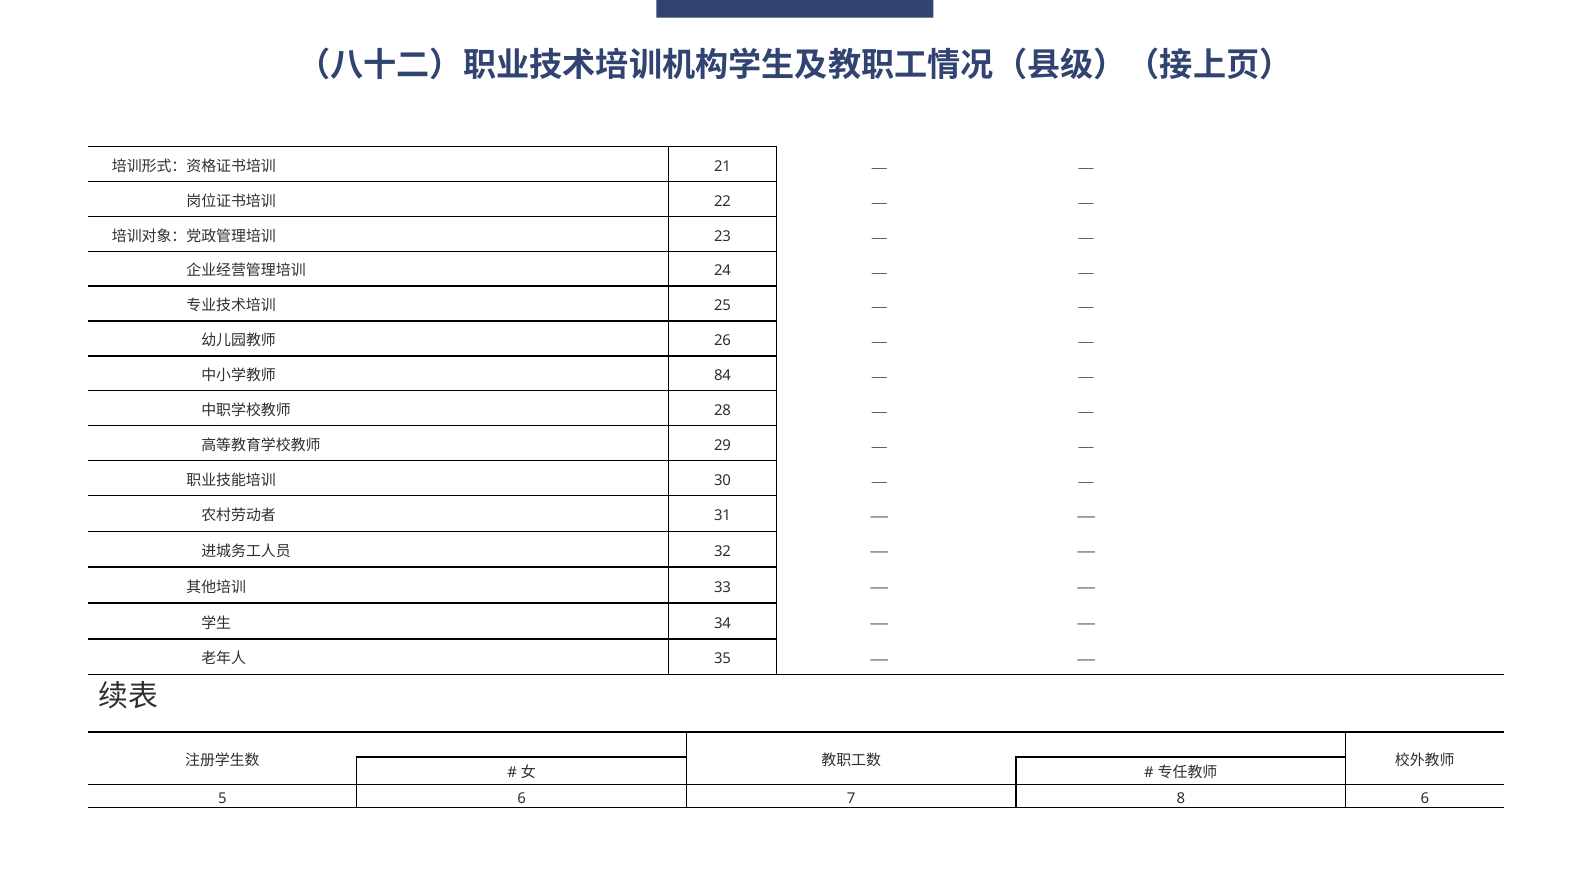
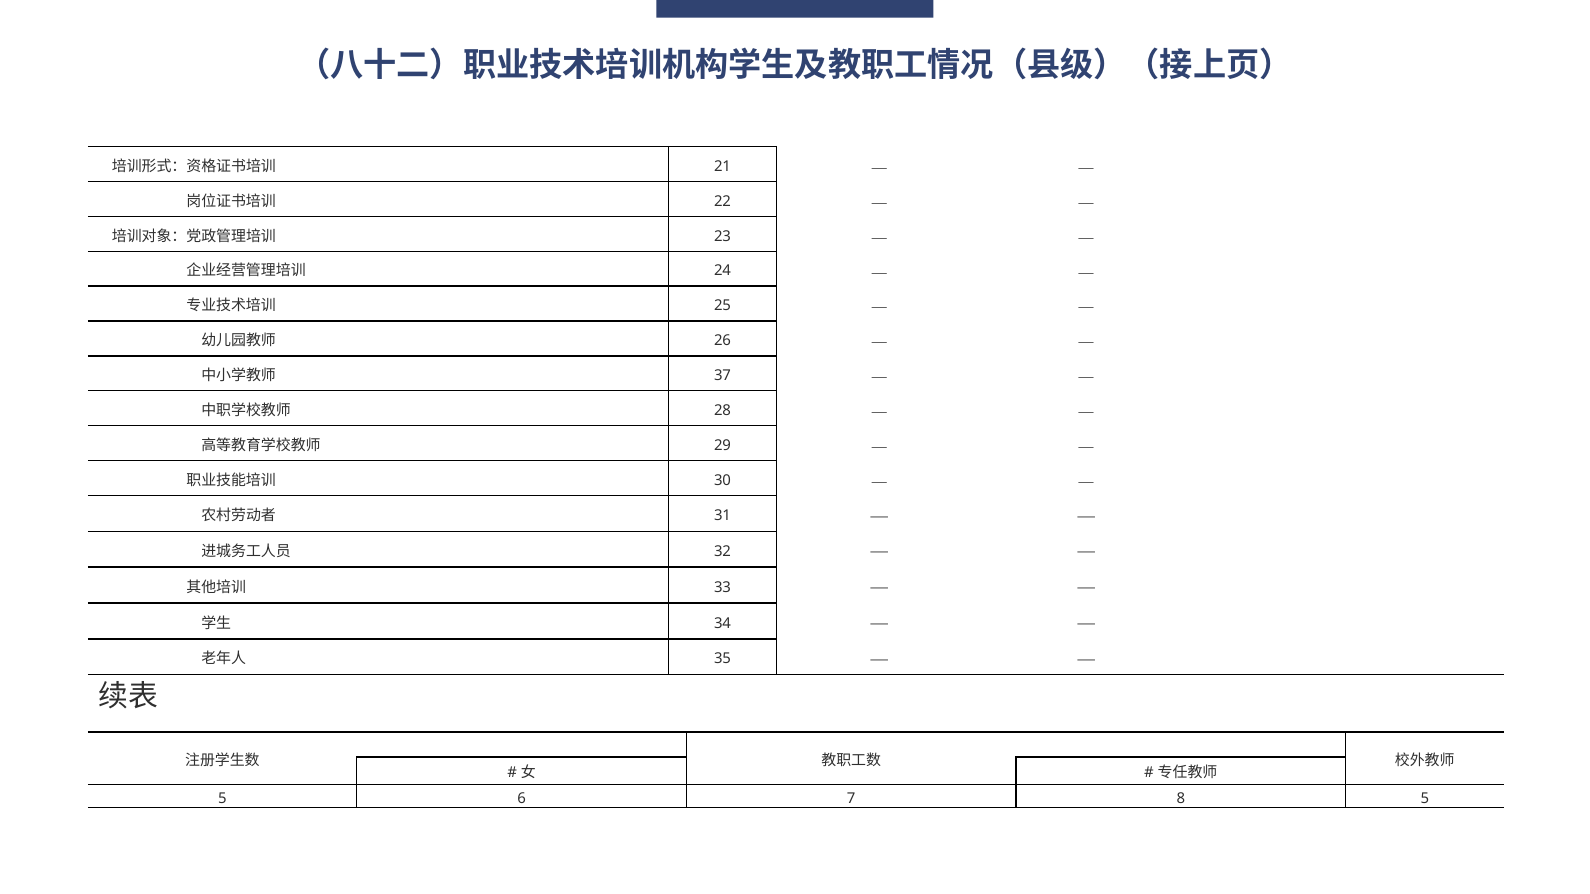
84: 84 -> 37 (723, 376)
8 6: 6 -> 5 (1425, 799)
